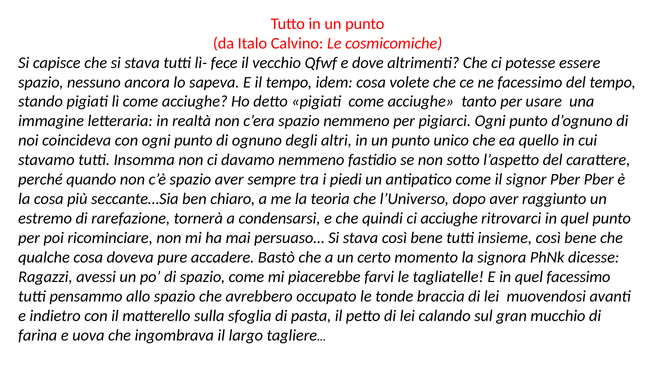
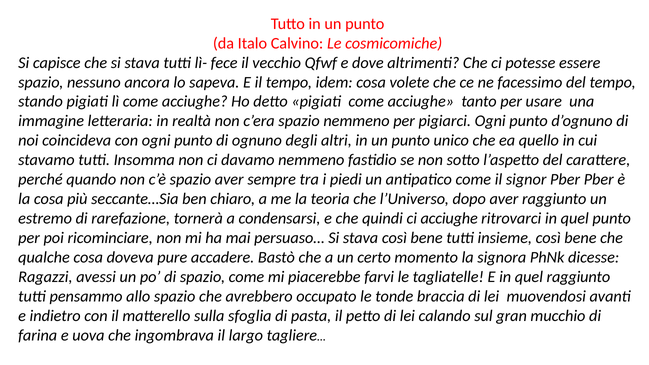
quel facessimo: facessimo -> raggiunto (578, 277)
